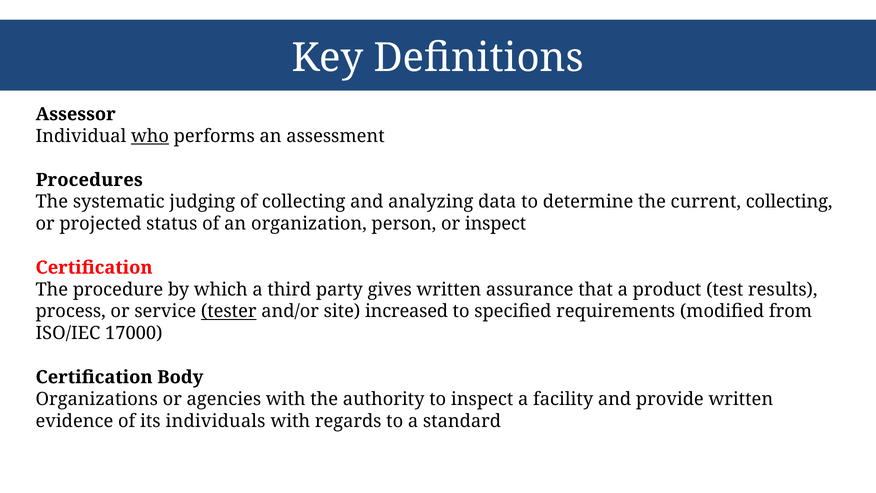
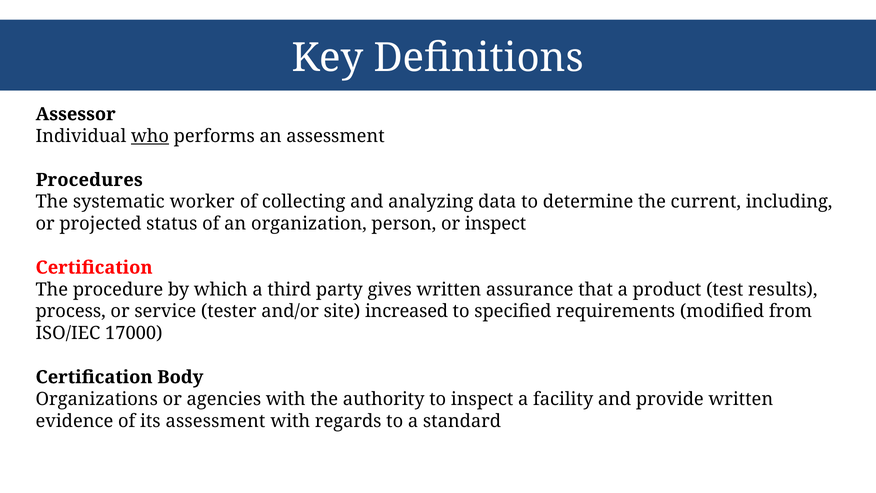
judging: judging -> worker (202, 202)
current collecting: collecting -> including (789, 202)
tester underline: present -> none (229, 311)
its individuals: individuals -> assessment (215, 421)
